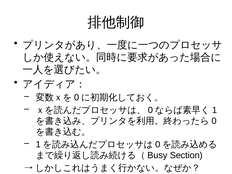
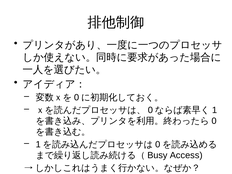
Section: Section -> Access (186, 155)
